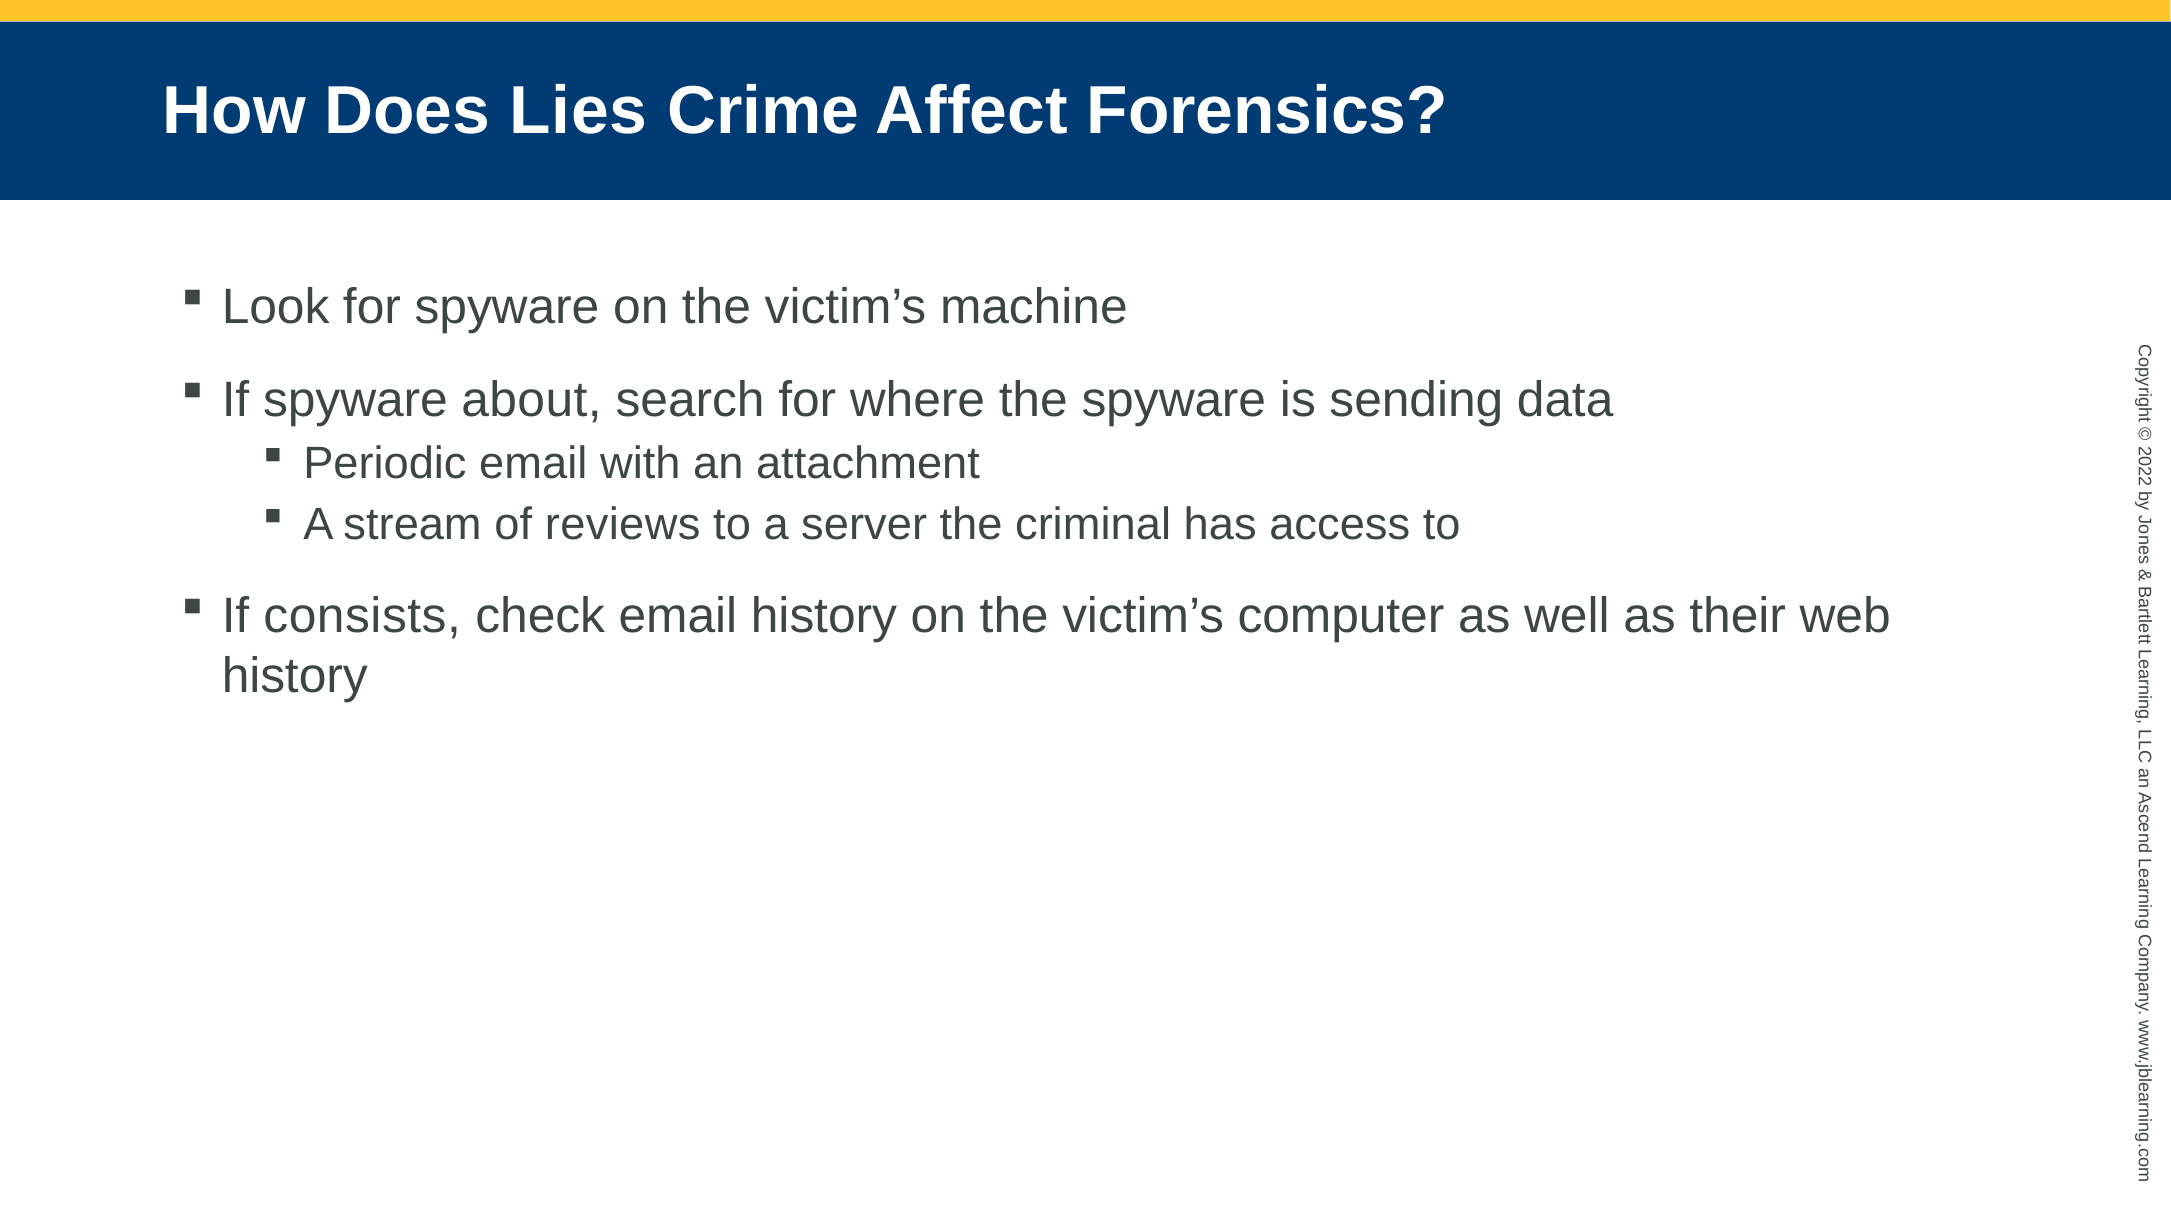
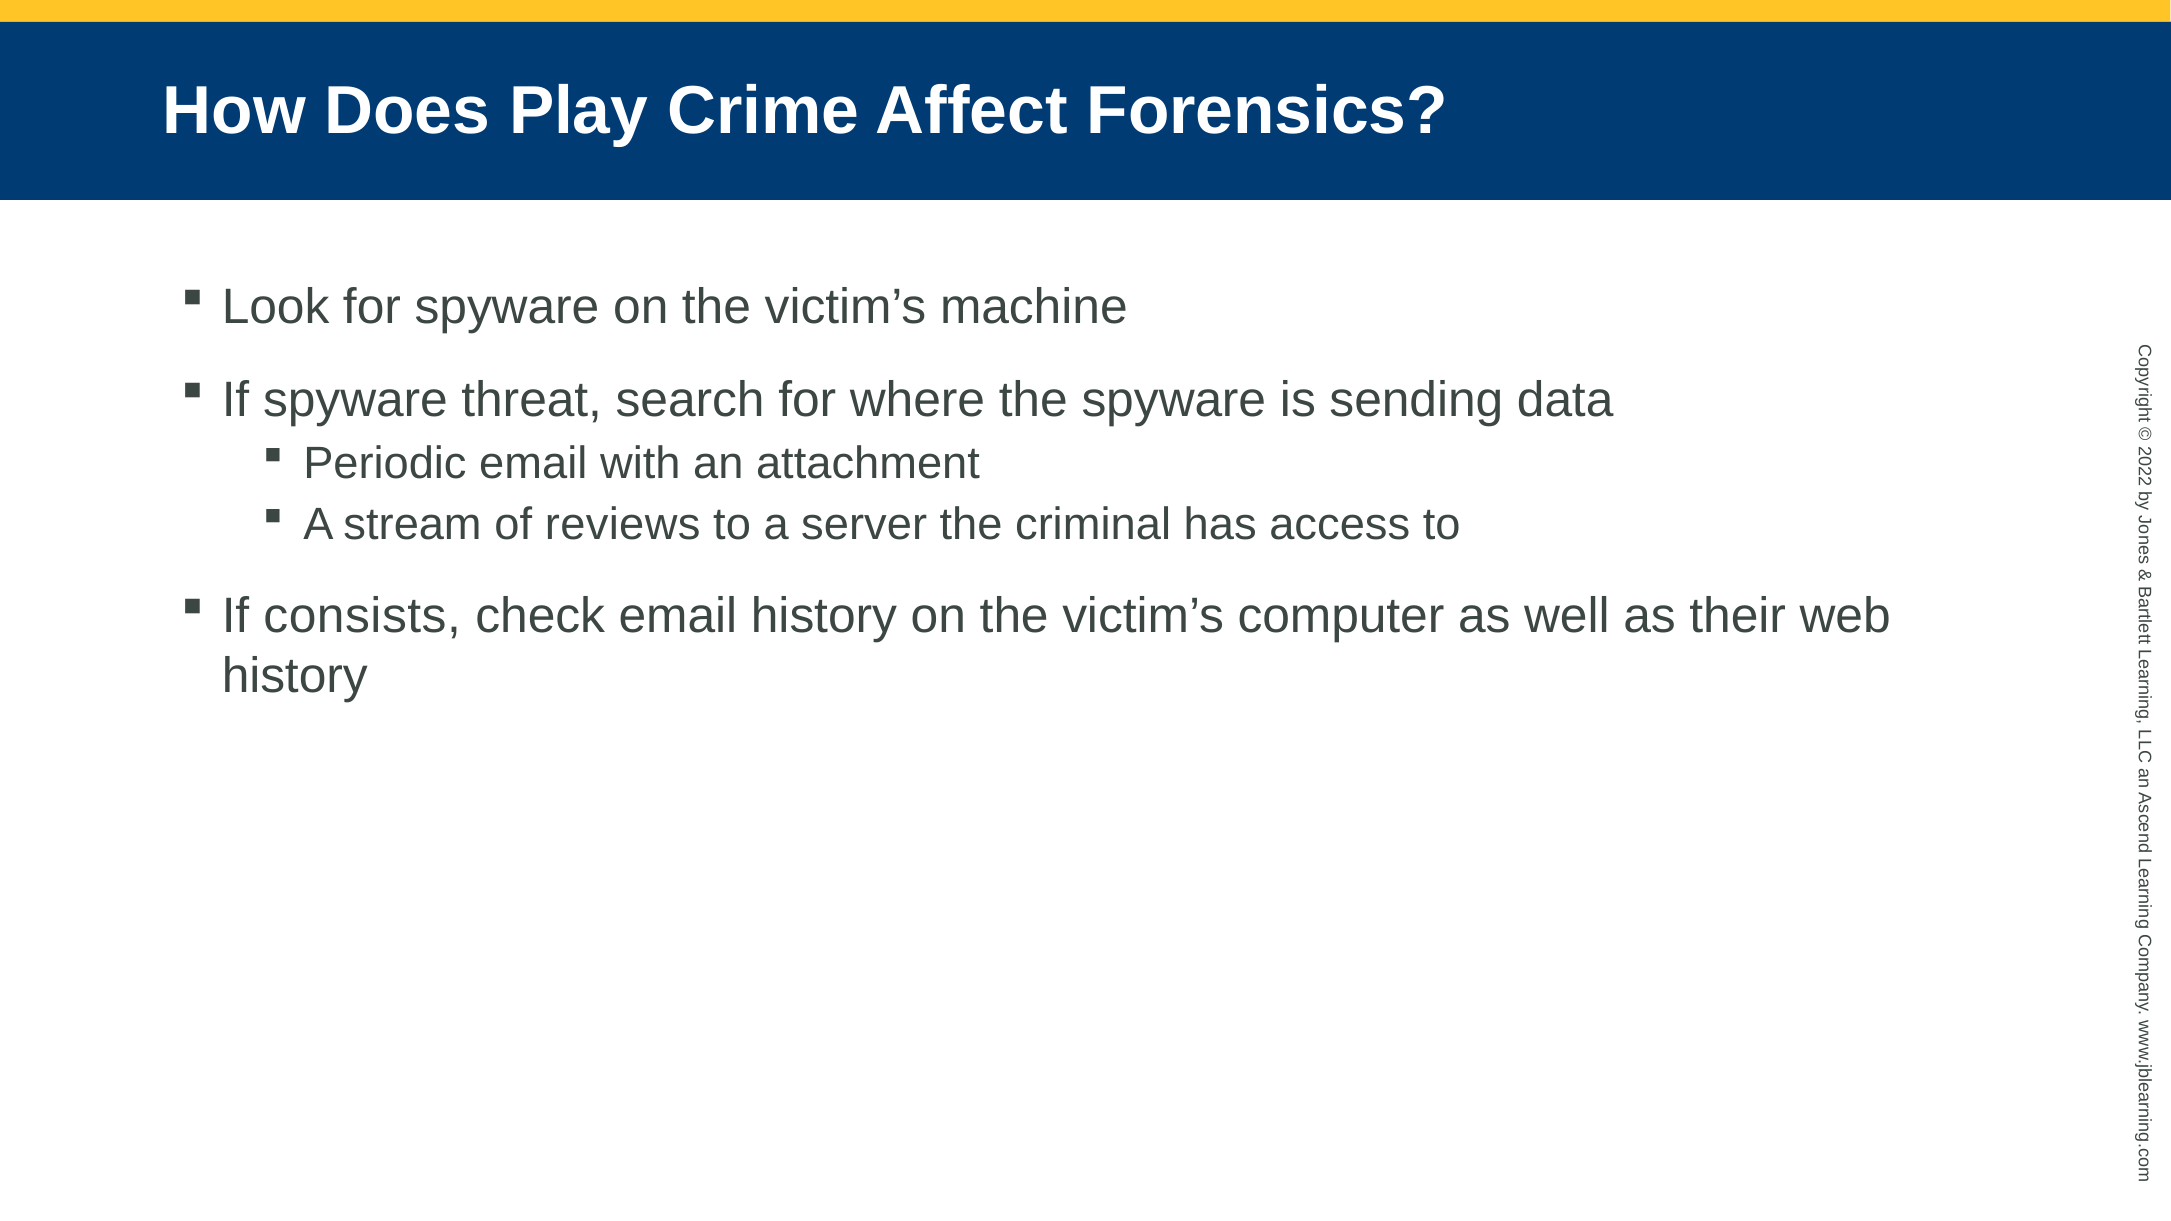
Lies: Lies -> Play (579, 112)
about: about -> threat (532, 401)
